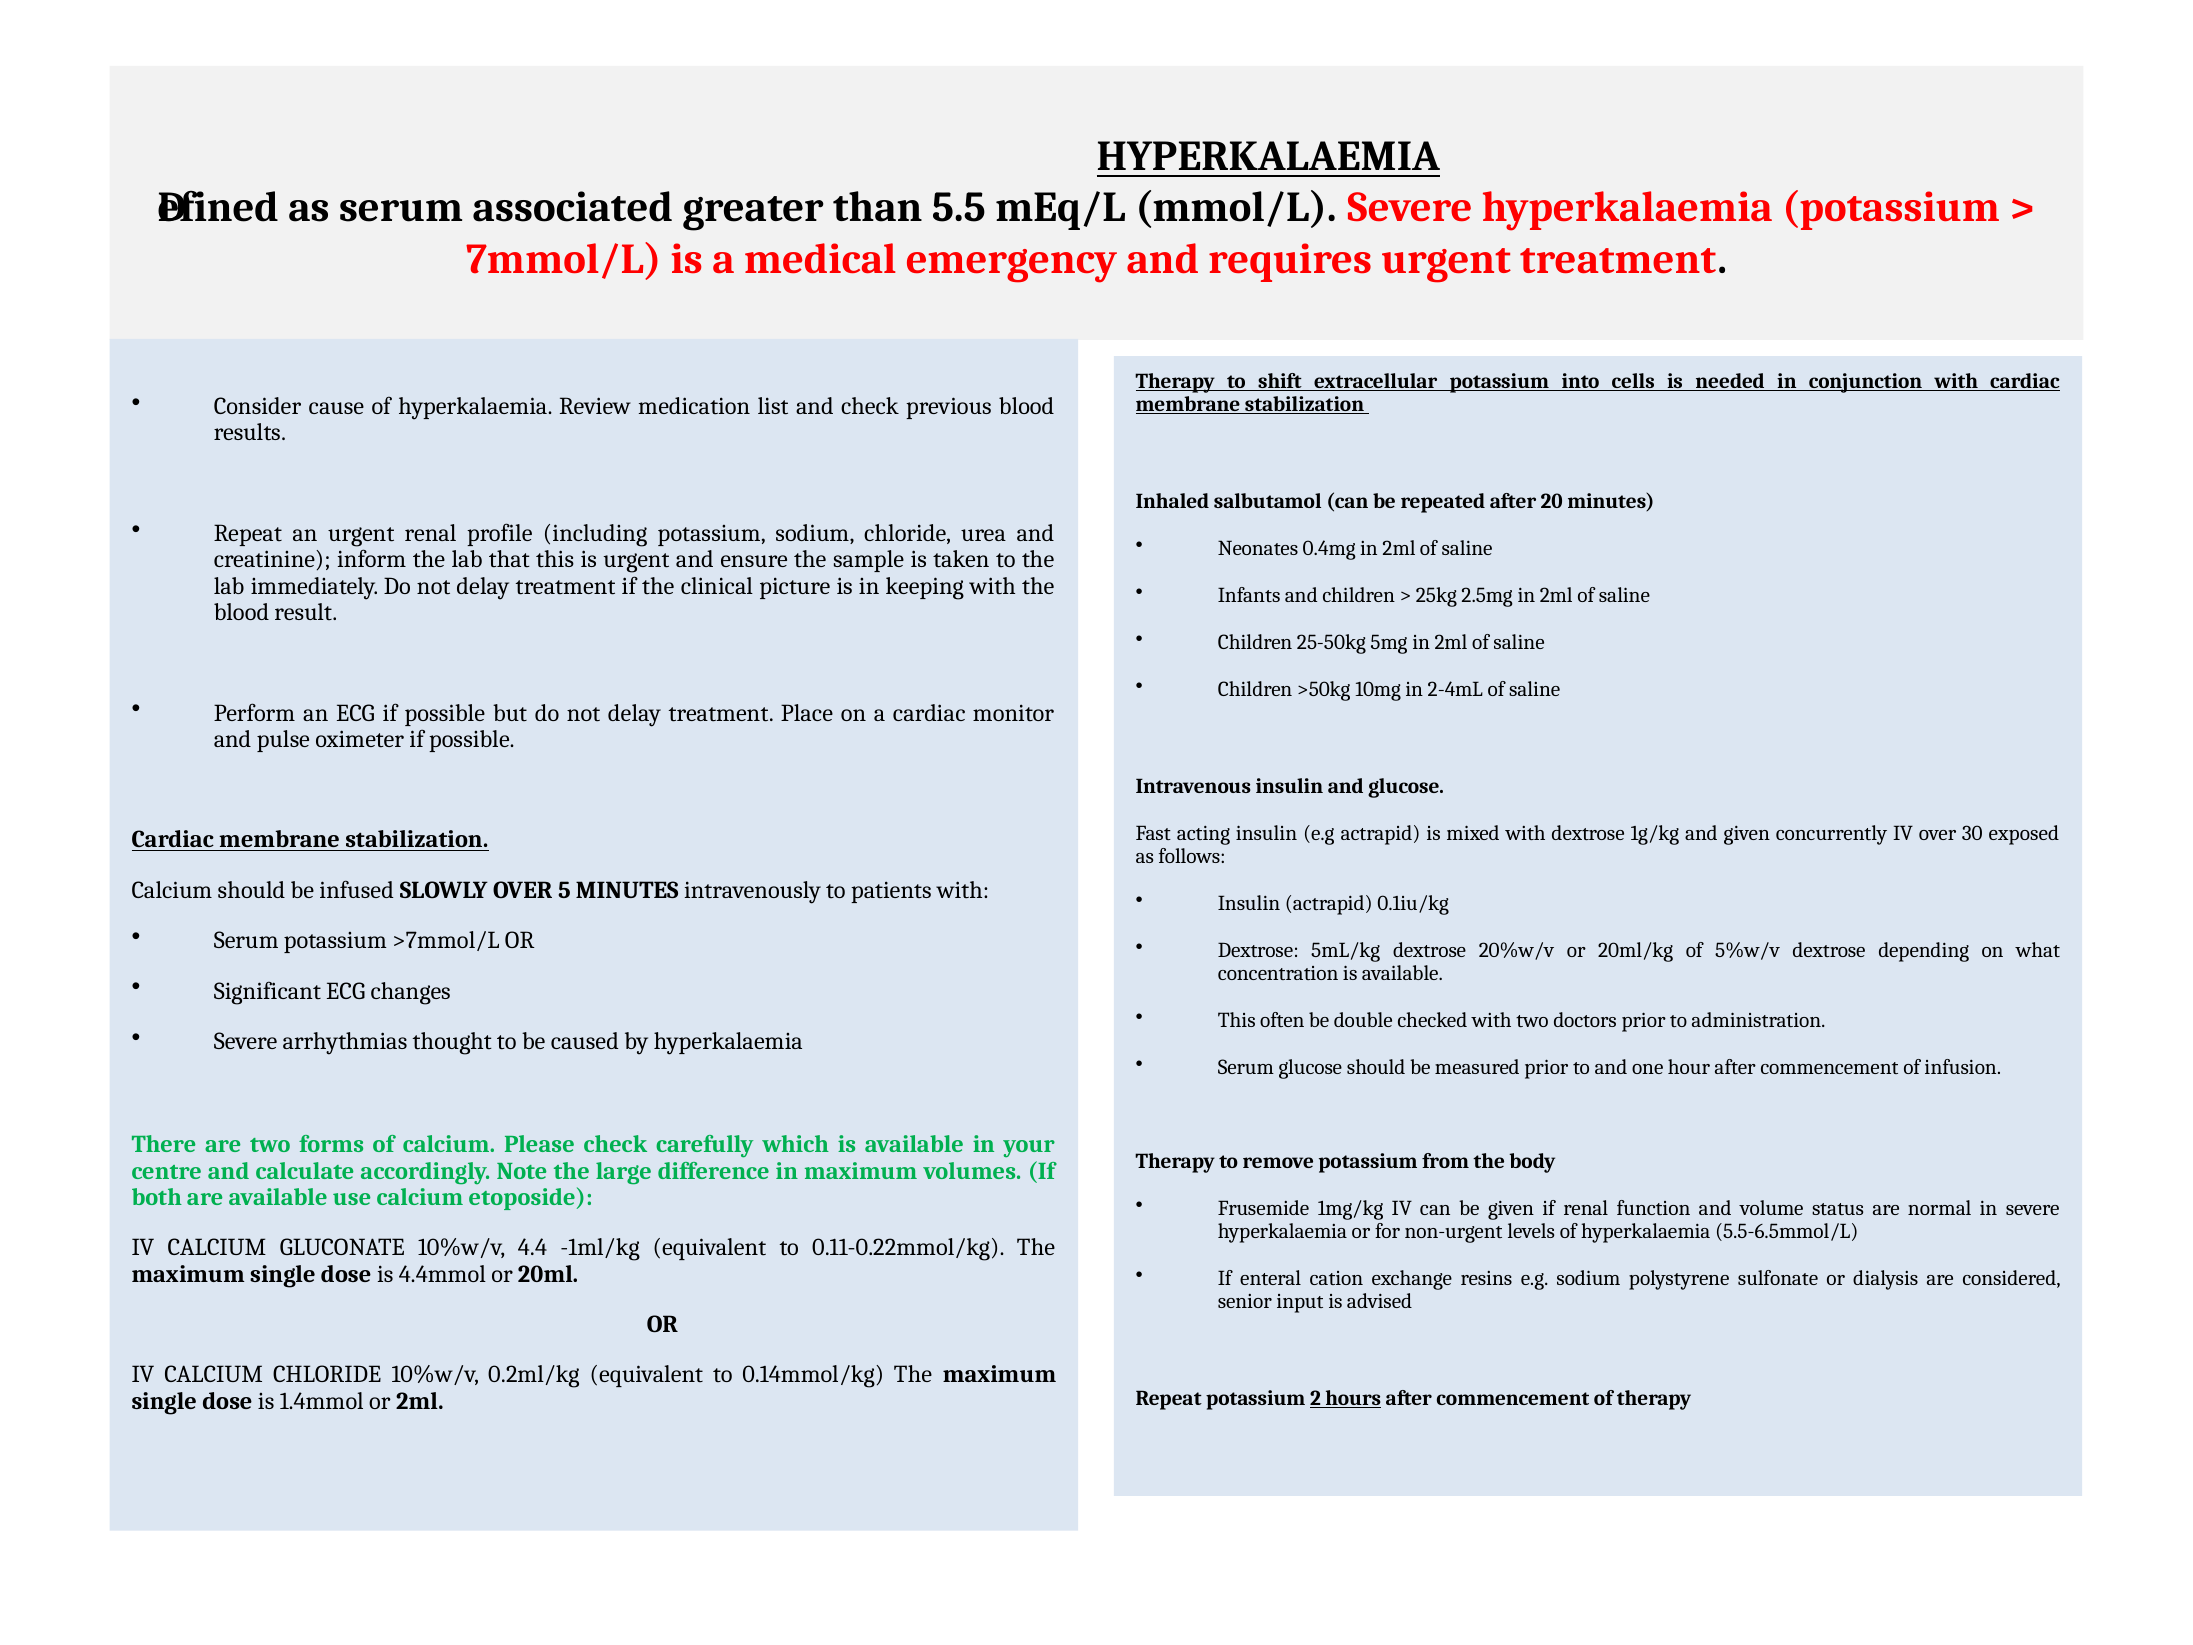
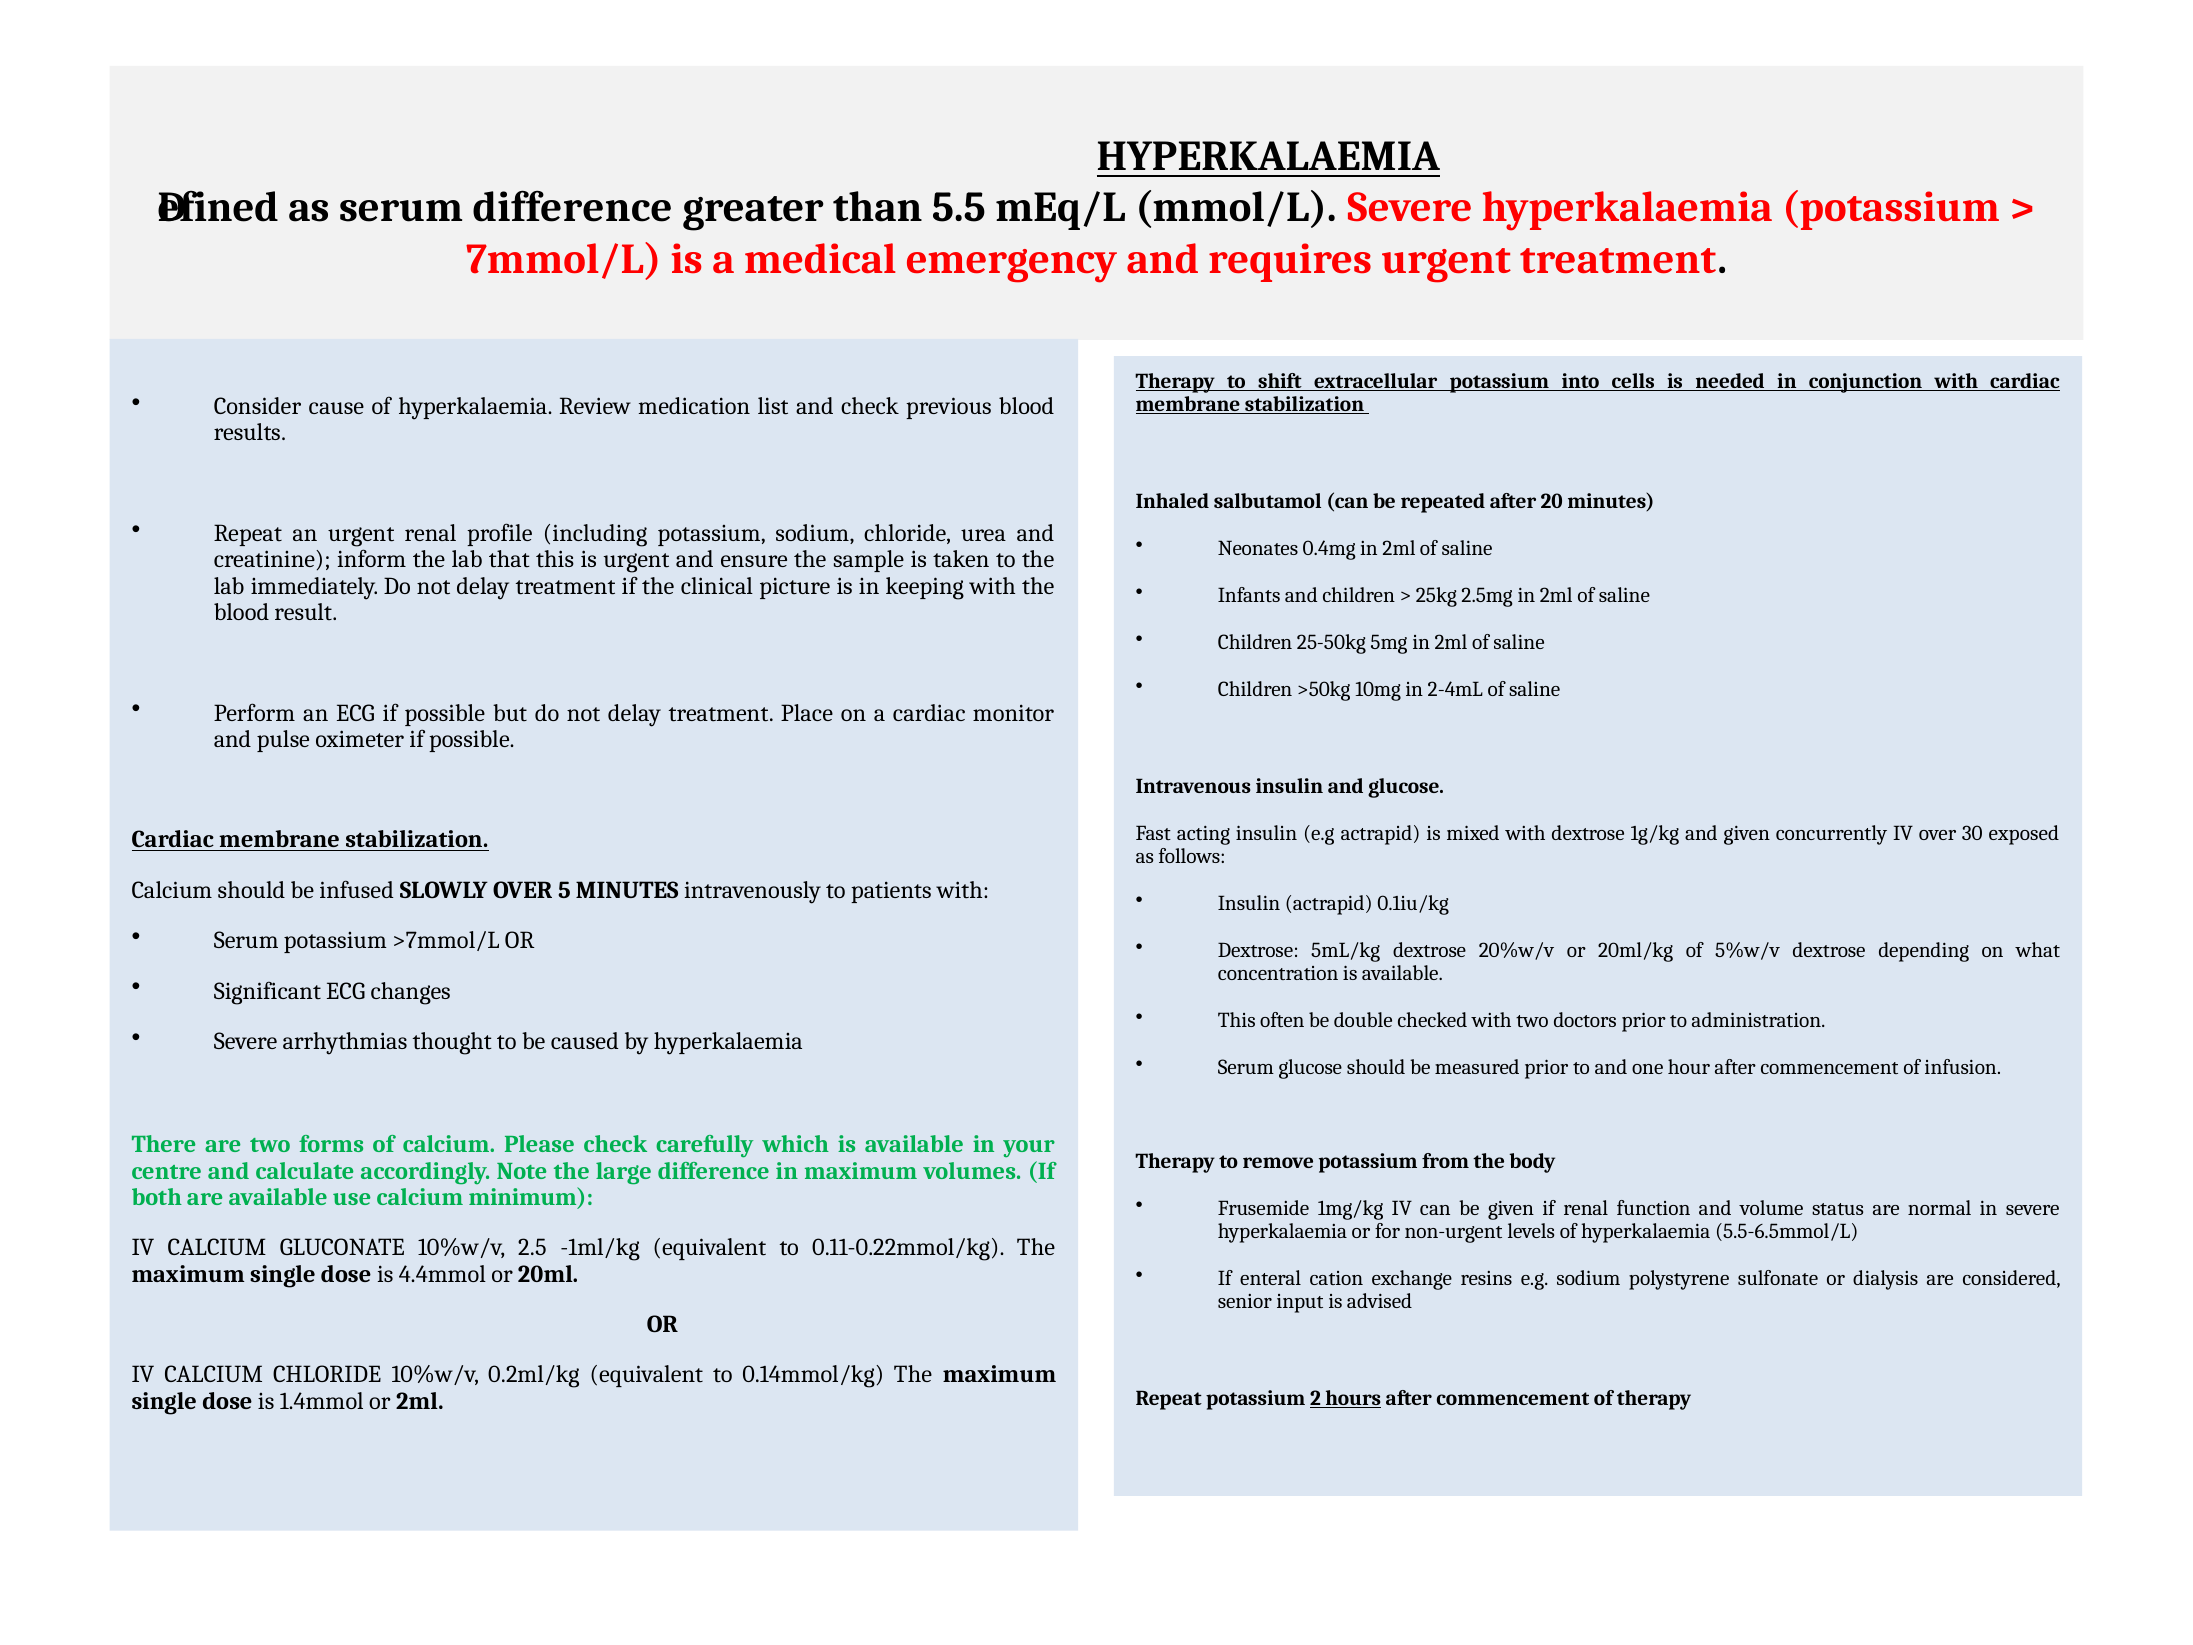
serum associated: associated -> difference (573, 208)
etoposide: etoposide -> minimum (531, 1197)
4.4: 4.4 -> 2.5 (532, 1248)
